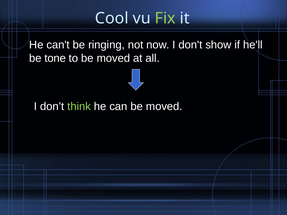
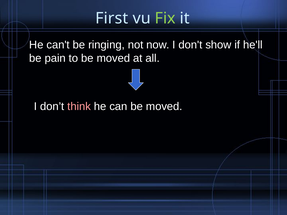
Cool: Cool -> First (112, 18)
tone: tone -> pain (55, 58)
think colour: light green -> pink (79, 107)
